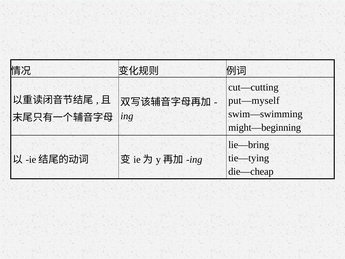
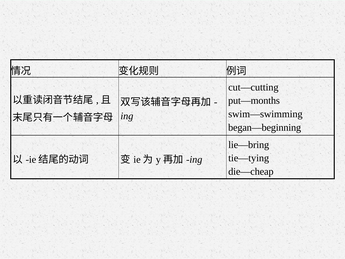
put—myself: put—myself -> put—months (254, 101)
might—beginning: might—beginning -> began—beginning (265, 127)
